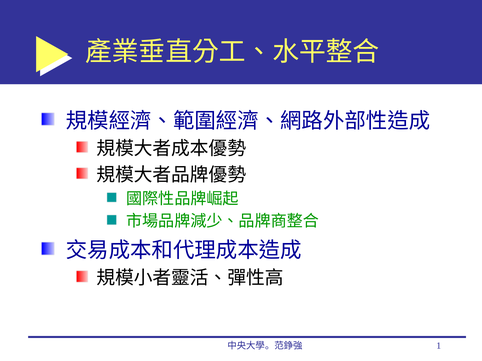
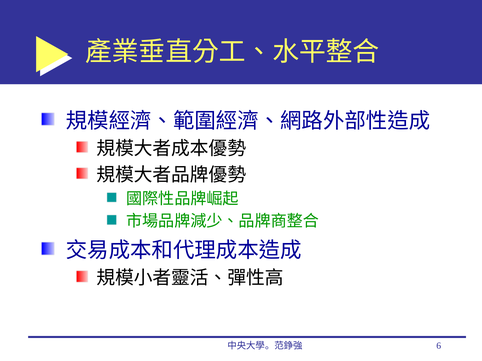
1: 1 -> 6 (439, 346)
